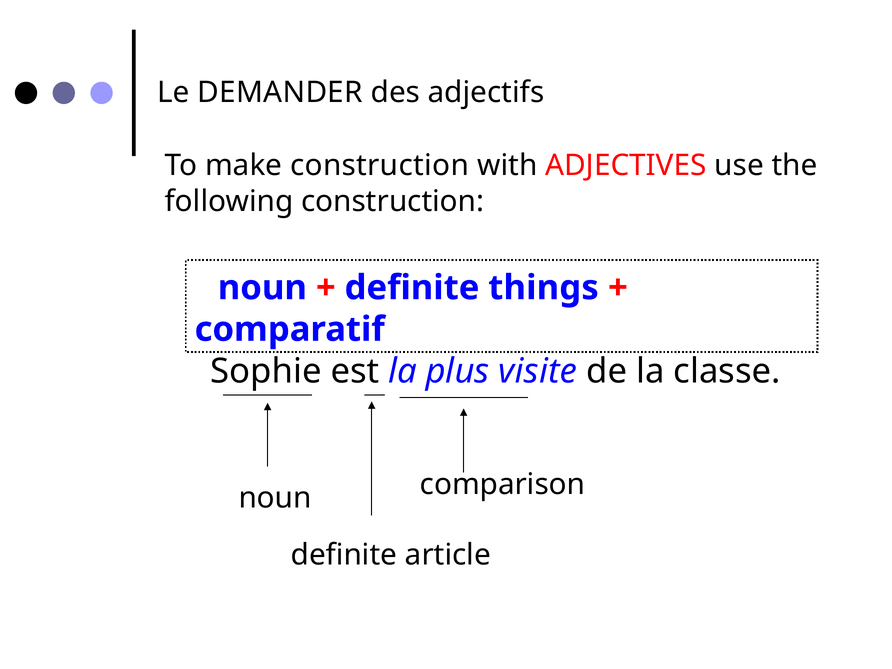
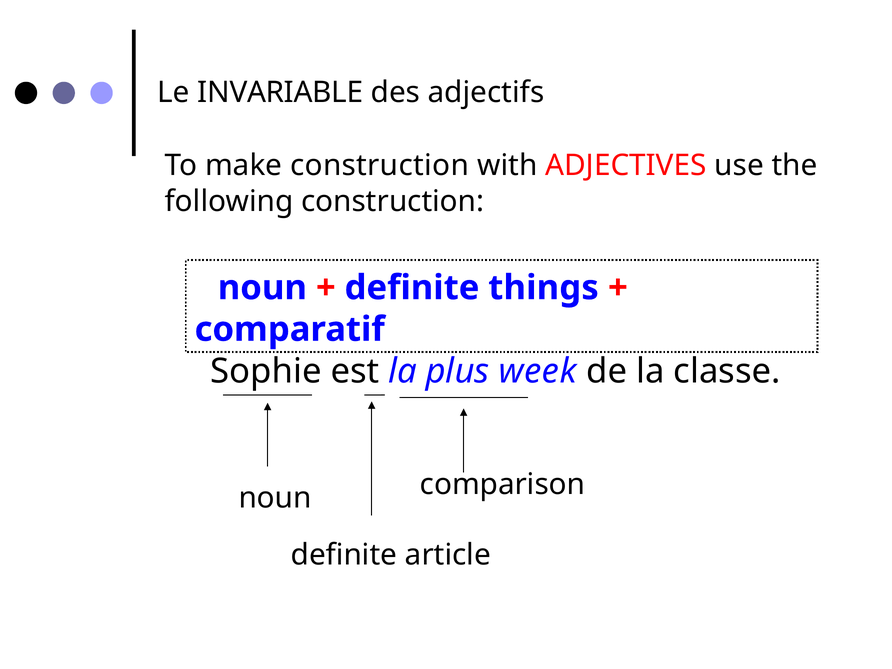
DEMANDER: DEMANDER -> INVARIABLE (280, 93)
visite: visite -> week (538, 372)
